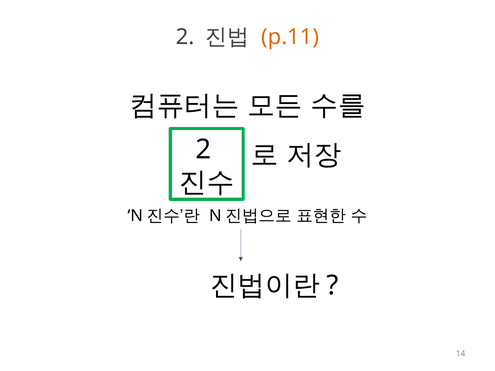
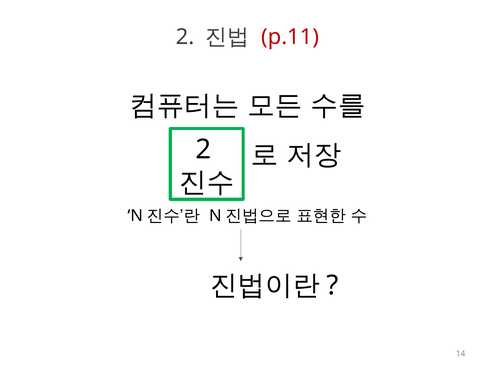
p.11 colour: orange -> red (290, 37)
